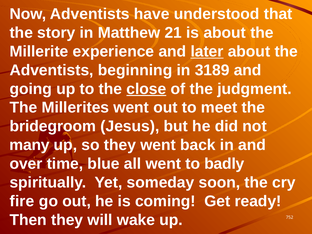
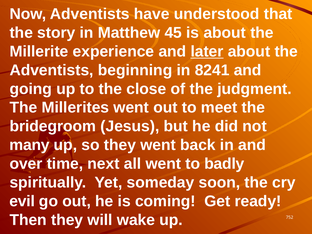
21: 21 -> 45 (173, 33)
3189: 3189 -> 8241 (212, 70)
close underline: present -> none (146, 89)
blue: blue -> next (104, 164)
fire: fire -> evil (22, 201)
